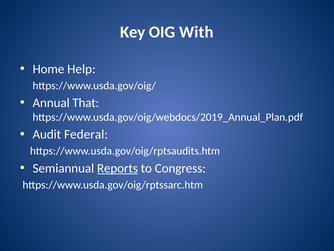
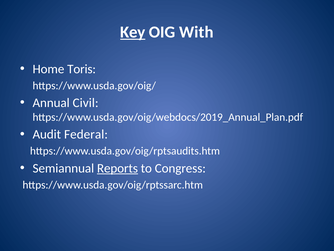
Key underline: none -> present (133, 32)
Help: Help -> Toris (82, 69)
That: That -> Civil (86, 103)
